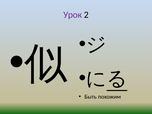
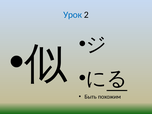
Урок colour: purple -> blue (73, 15)
